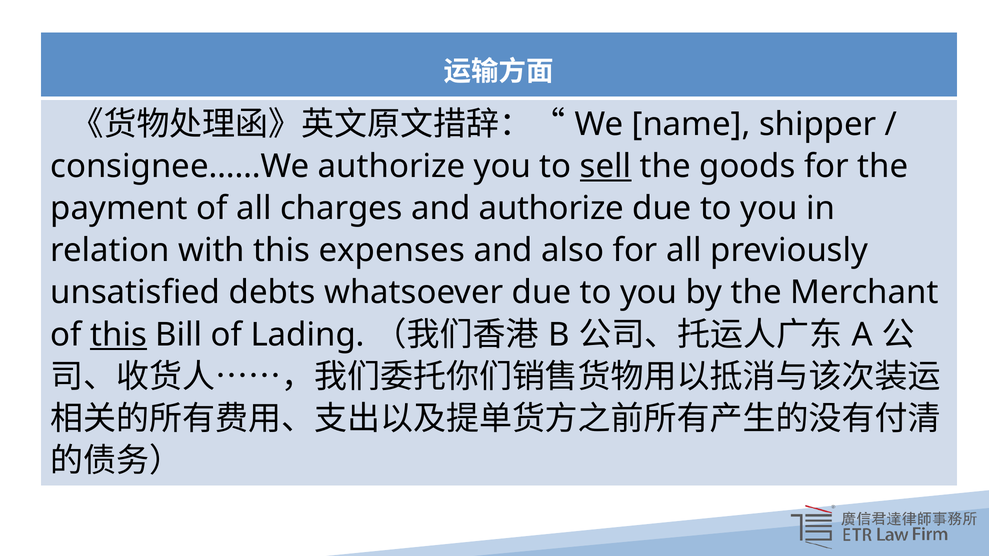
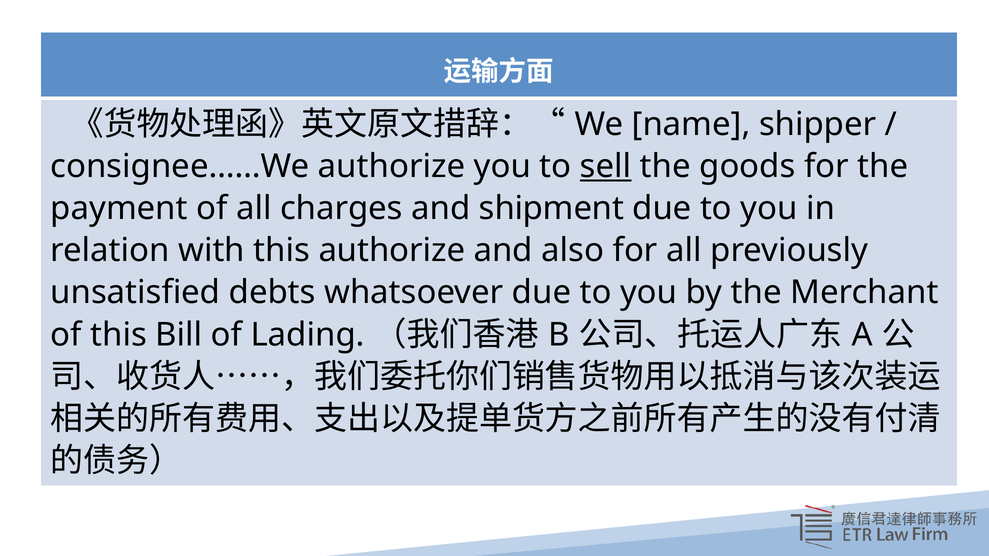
and authorize: authorize -> shipment (551, 209)
this expenses: expenses -> authorize (392, 251)
this underline: present -> none (119, 335)
